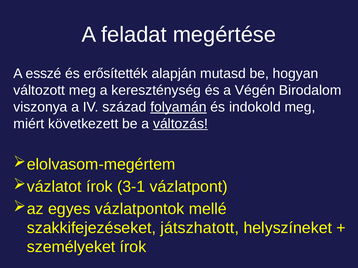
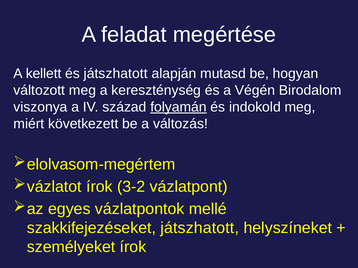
esszé: esszé -> kellett (44, 74)
és erősítették: erősítették -> játszhatott (116, 74)
változás underline: present -> none (180, 124)
3-1: 3-1 -> 3-2 (131, 187)
